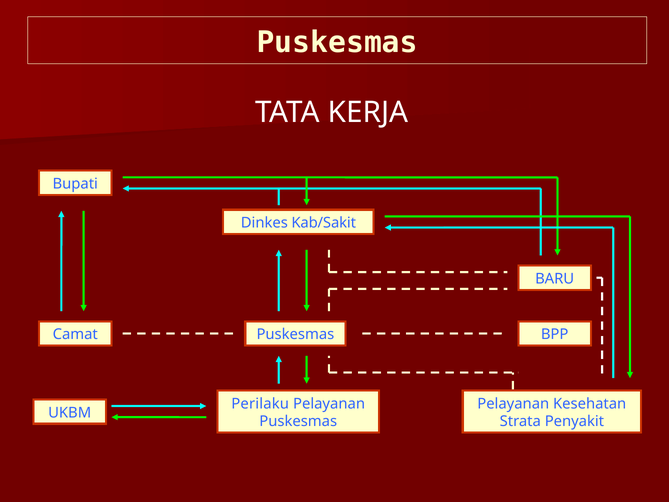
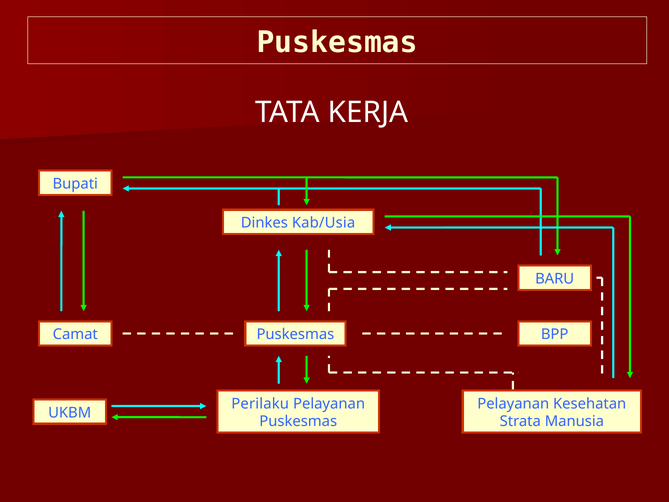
Kab/Sakit: Kab/Sakit -> Kab/Usia (324, 223)
Penyakit: Penyakit -> Manusia (574, 421)
